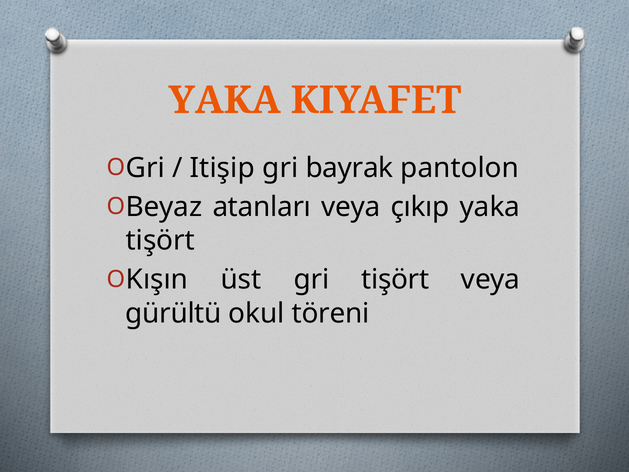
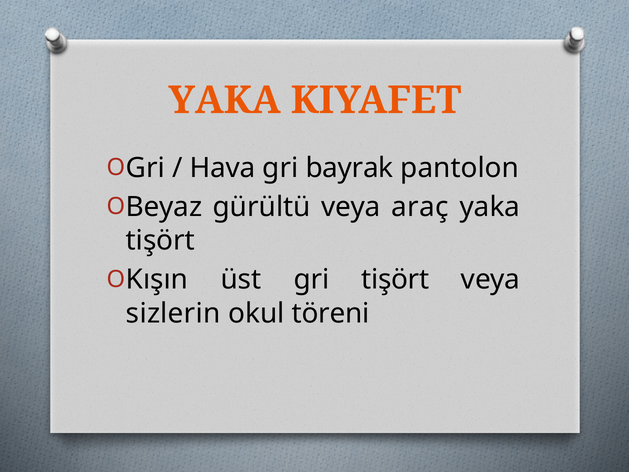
Itişip: Itişip -> Hava (223, 168)
atanları: atanları -> gürültü (262, 207)
çıkıp: çıkıp -> araç (420, 207)
gürültü: gürültü -> sizlerin (173, 313)
